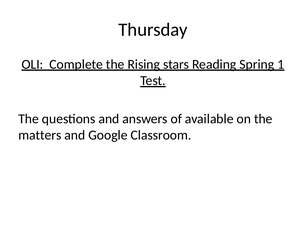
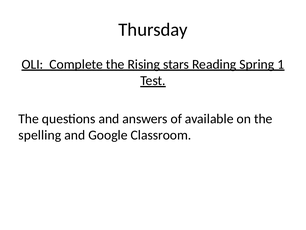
matters: matters -> spelling (40, 135)
